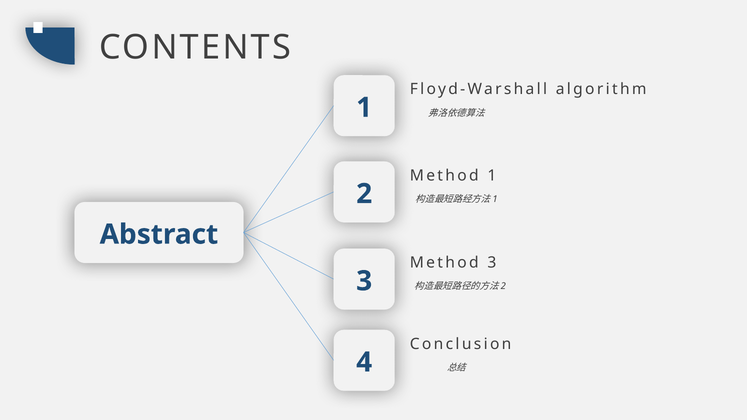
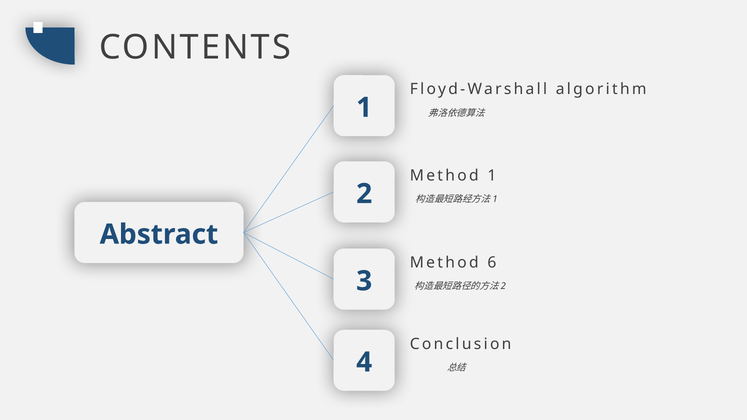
Method 3: 3 -> 6 (492, 263)
